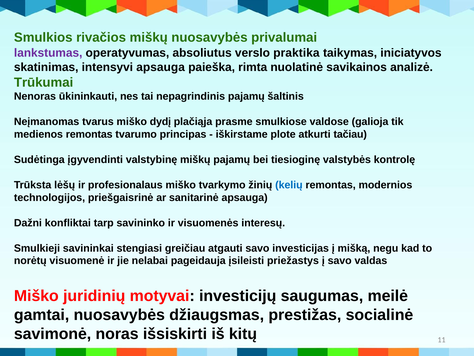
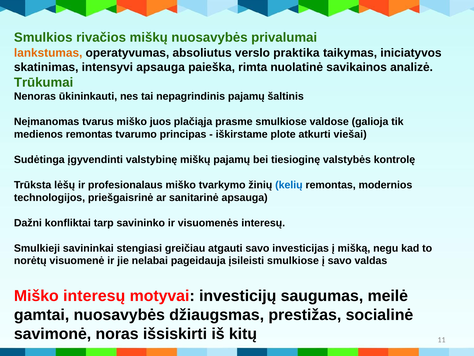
lankstumas colour: purple -> orange (48, 53)
dydį: dydį -> juos (160, 122)
tačiau: tačiau -> viešai (350, 134)
įsileisti priežastys: priežastys -> smulkiose (293, 260)
Miško juridinių: juridinių -> interesų (94, 296)
